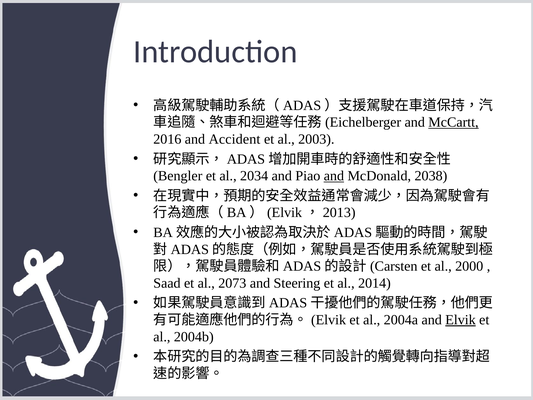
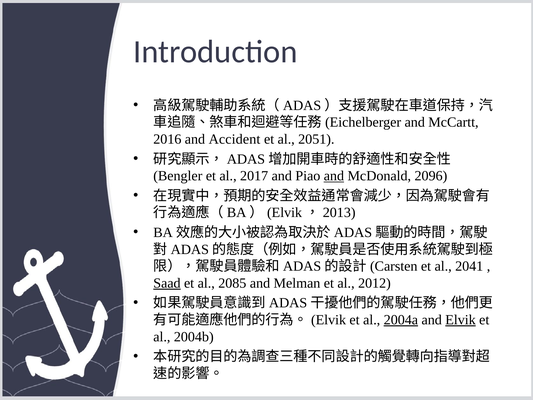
McCartt underline: present -> none (453, 122)
2003: 2003 -> 2051 (316, 139)
2034: 2034 -> 2017 (254, 176)
2038: 2038 -> 2096 (431, 176)
2000: 2000 -> 2041 (469, 266)
Saad underline: none -> present (167, 283)
2073: 2073 -> 2085 (232, 283)
Steering: Steering -> Melman (297, 283)
2014: 2014 -> 2012 (374, 283)
2004a underline: none -> present (401, 320)
